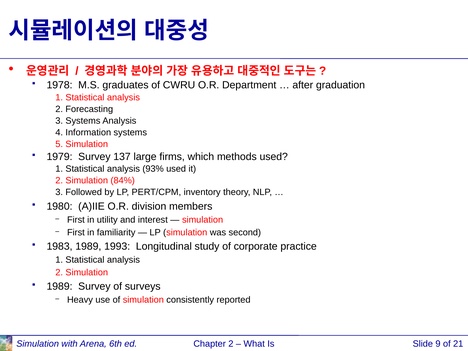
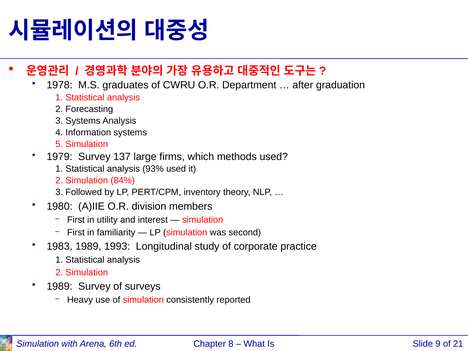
Chapter 2: 2 -> 8 (231, 344)
